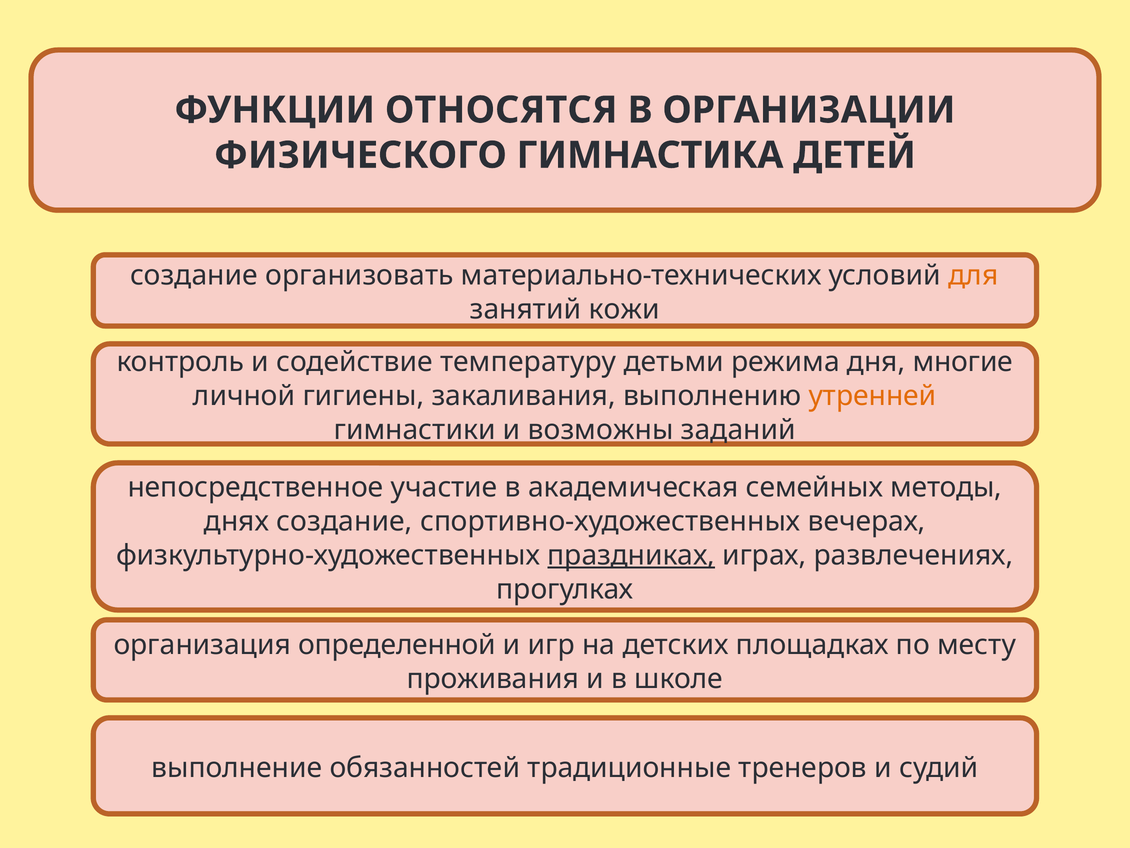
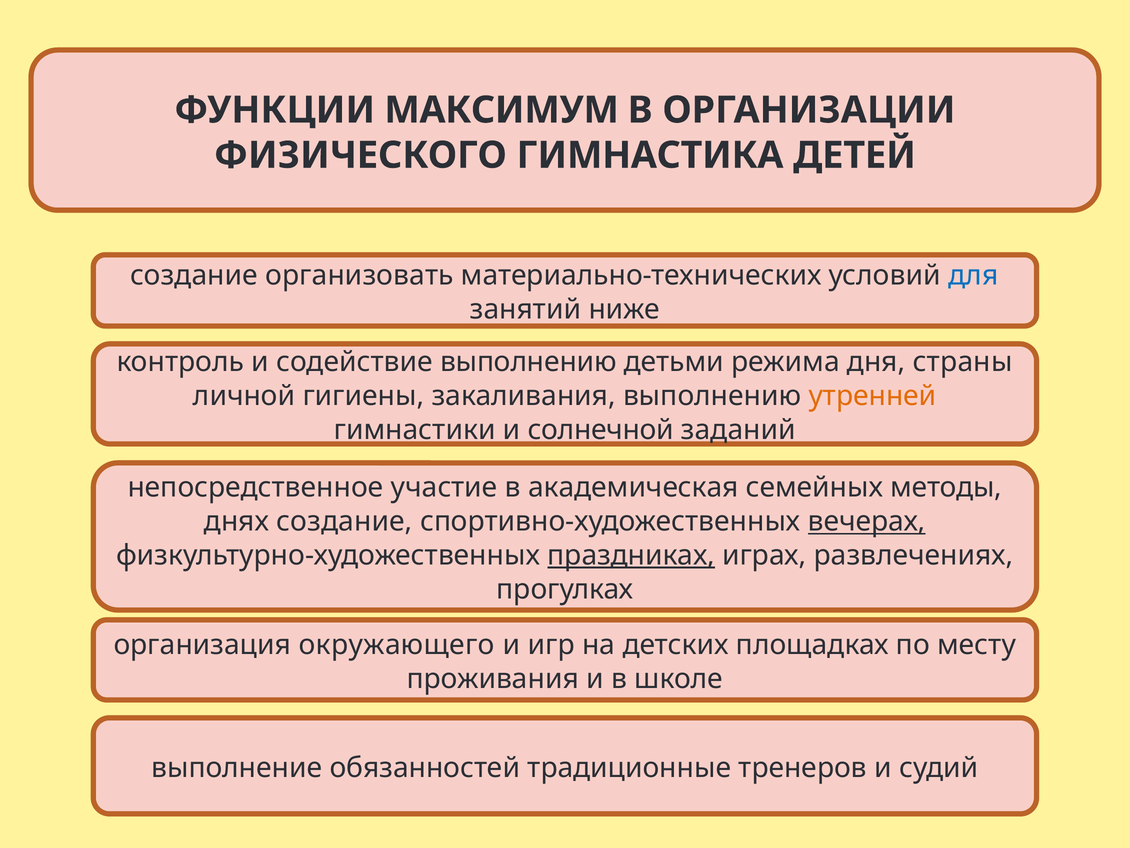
ОТНОСЯТСЯ: ОТНОСЯТСЯ -> МАКСИМУМ (502, 110)
для colour: orange -> blue (973, 275)
кожи: кожи -> ниже (624, 309)
содействие температуру: температуру -> выполнению (528, 362)
многие: многие -> страны (963, 362)
возможны: возможны -> солнечной (601, 430)
вечерах underline: none -> present (867, 521)
определенной: определенной -> окружающего (397, 644)
